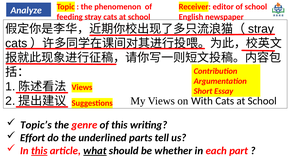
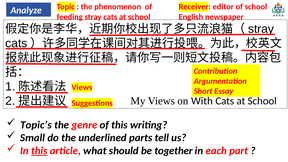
Effort: Effort -> Small (33, 138)
what underline: present -> none (95, 151)
whether: whether -> together (174, 151)
